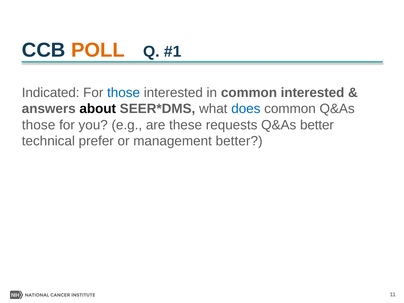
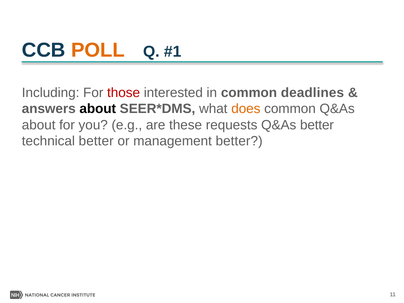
Indicated: Indicated -> Including (51, 93)
those colour: blue -> red (124, 93)
common interested: interested -> deadlines (312, 93)
does colour: blue -> orange (246, 109)
those: those -> about (39, 125)
technical prefer: prefer -> better (96, 141)
